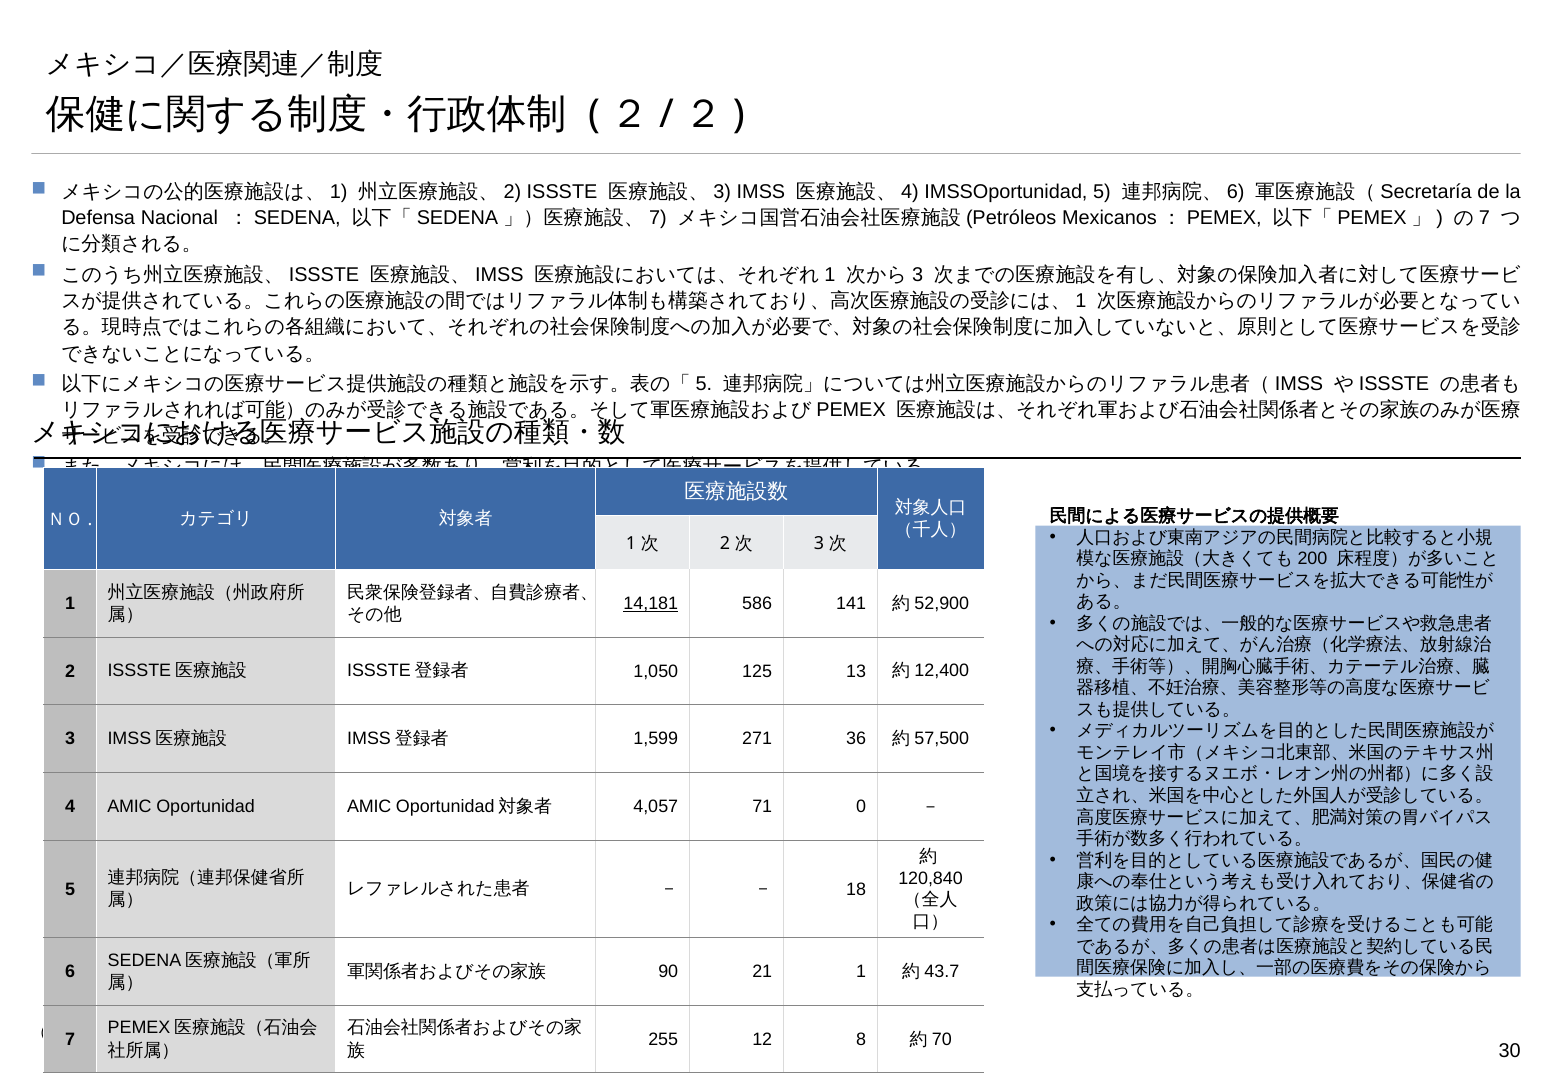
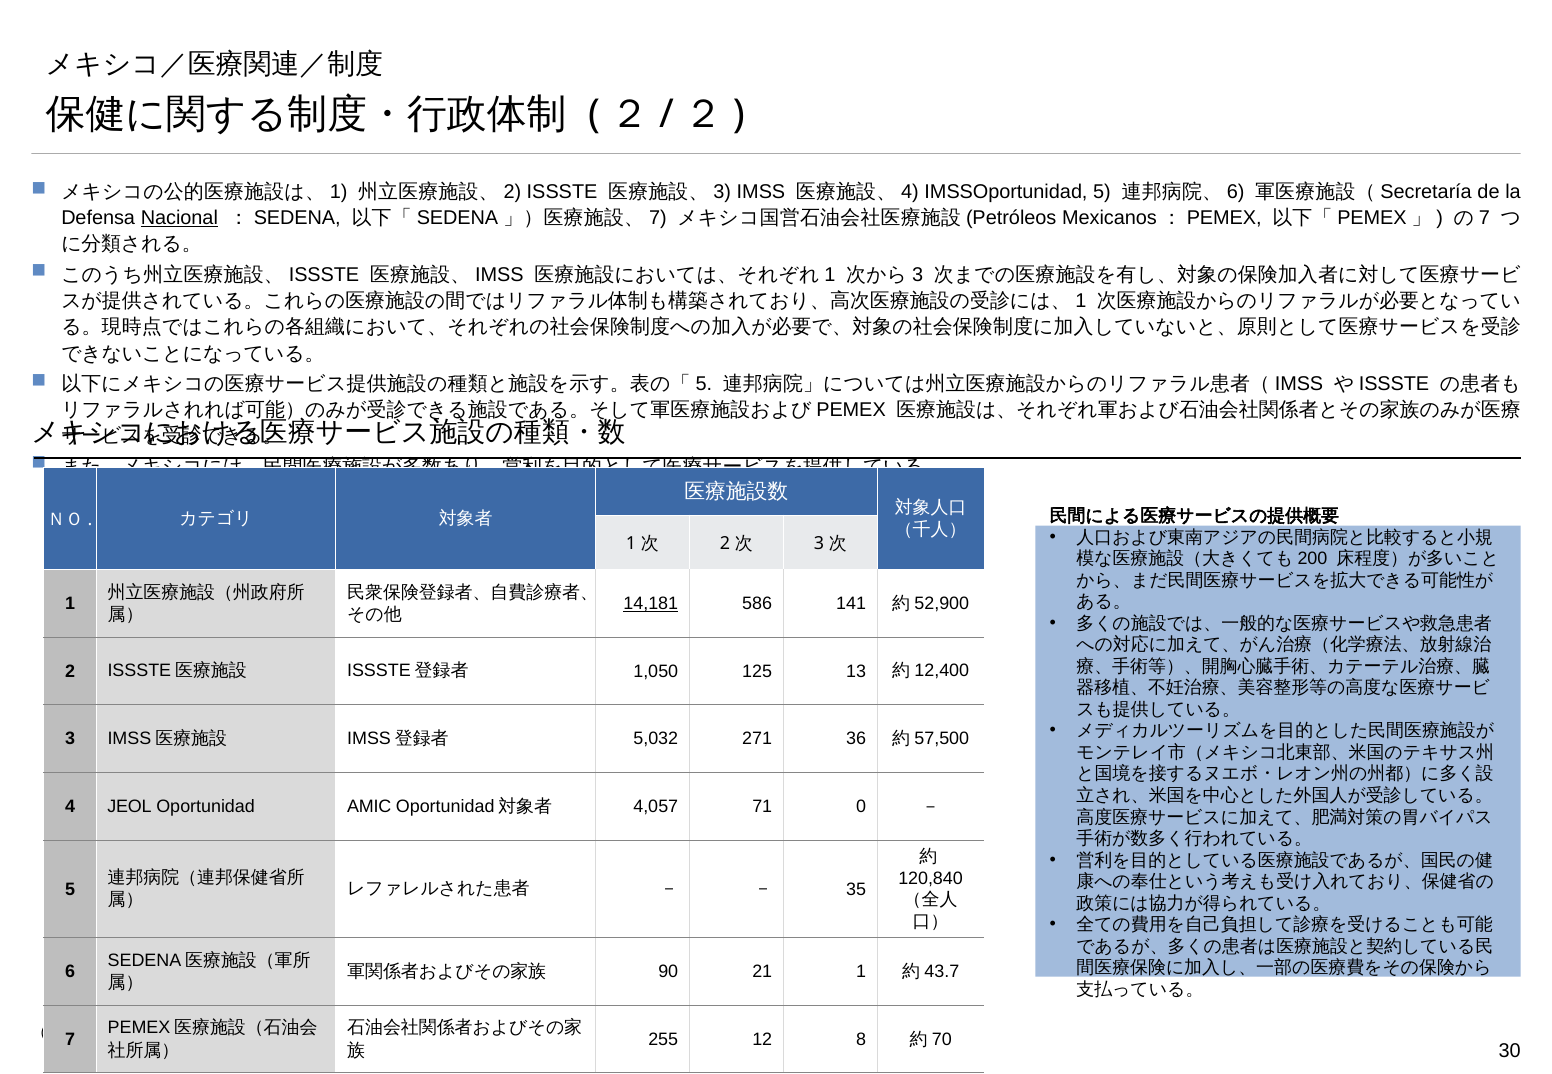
Nacional underline: none -> present (179, 218)
1,599: 1,599 -> 5,032 (656, 739)
4 AMIC: AMIC -> JEOL (130, 807)
18: 18 -> 35 (856, 889)
